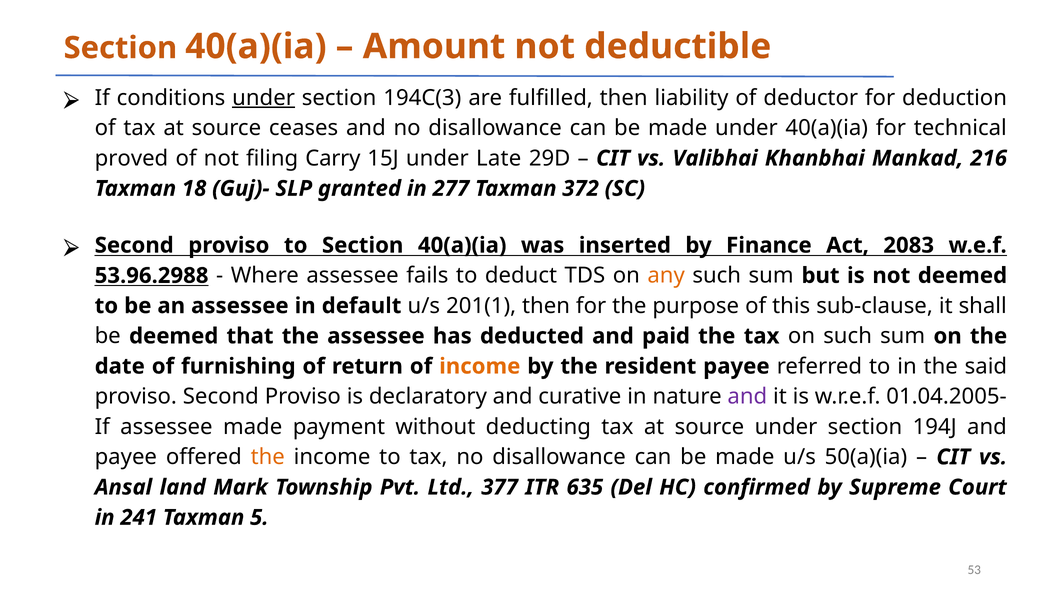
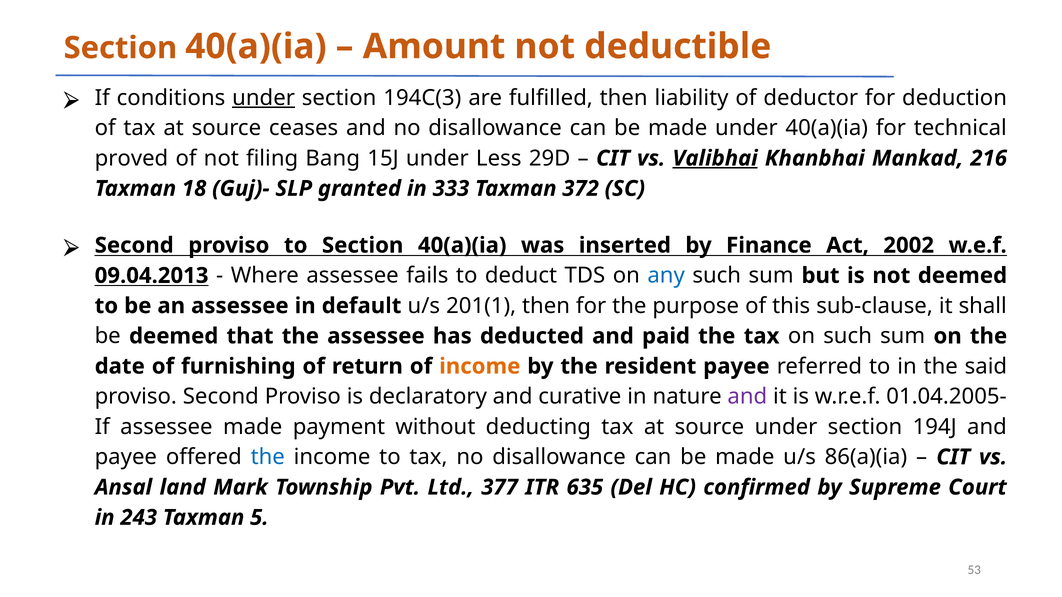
Carry: Carry -> Bang (333, 158)
Late: Late -> Less (499, 158)
Valibhai underline: none -> present (715, 158)
277: 277 -> 333 (451, 189)
2083: 2083 -> 2002 (909, 246)
53.96.2988: 53.96.2988 -> 09.04.2013 (152, 276)
any colour: orange -> blue (666, 276)
the colour: orange -> blue (268, 457)
50(a)(ia: 50(a)(ia -> 86(a)(ia (866, 457)
241: 241 -> 243 (139, 518)
